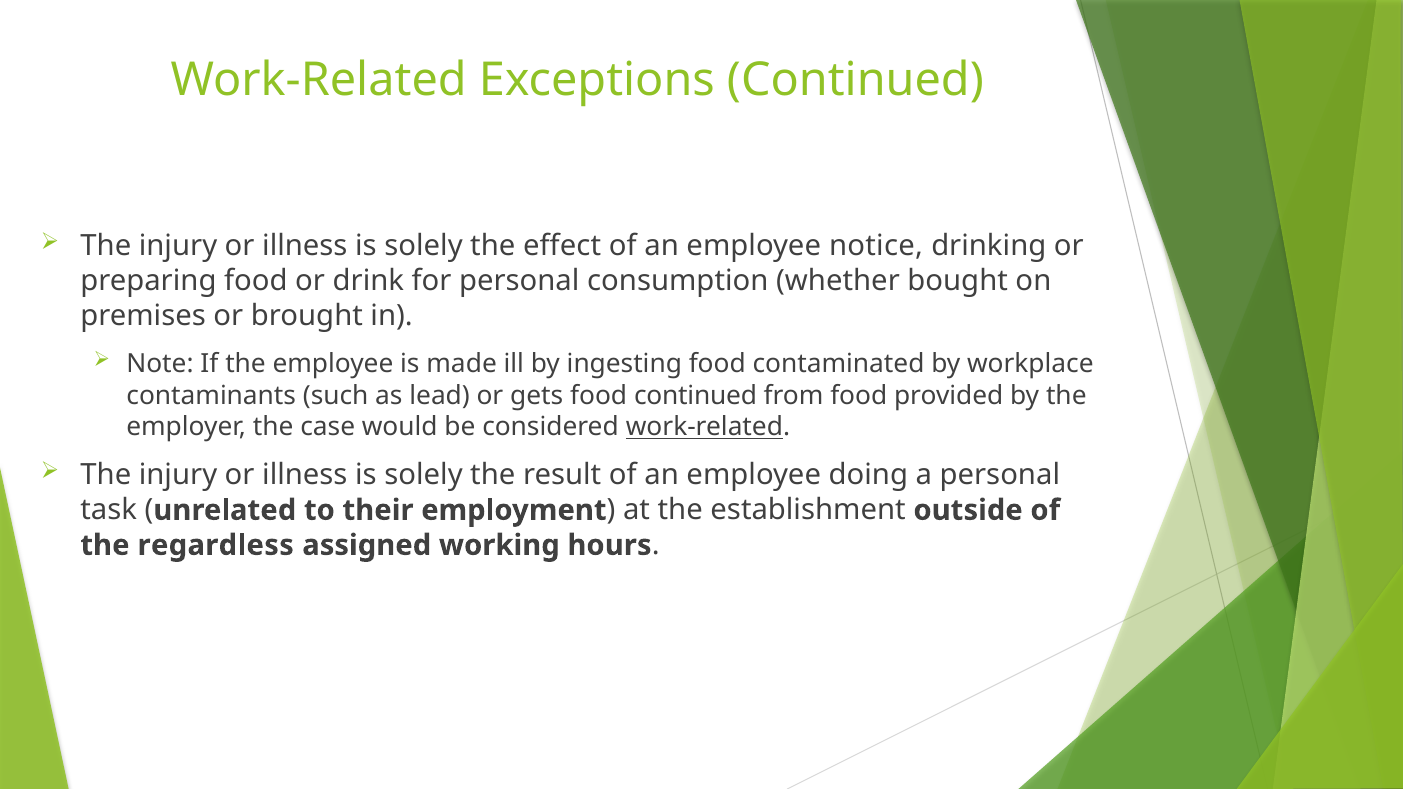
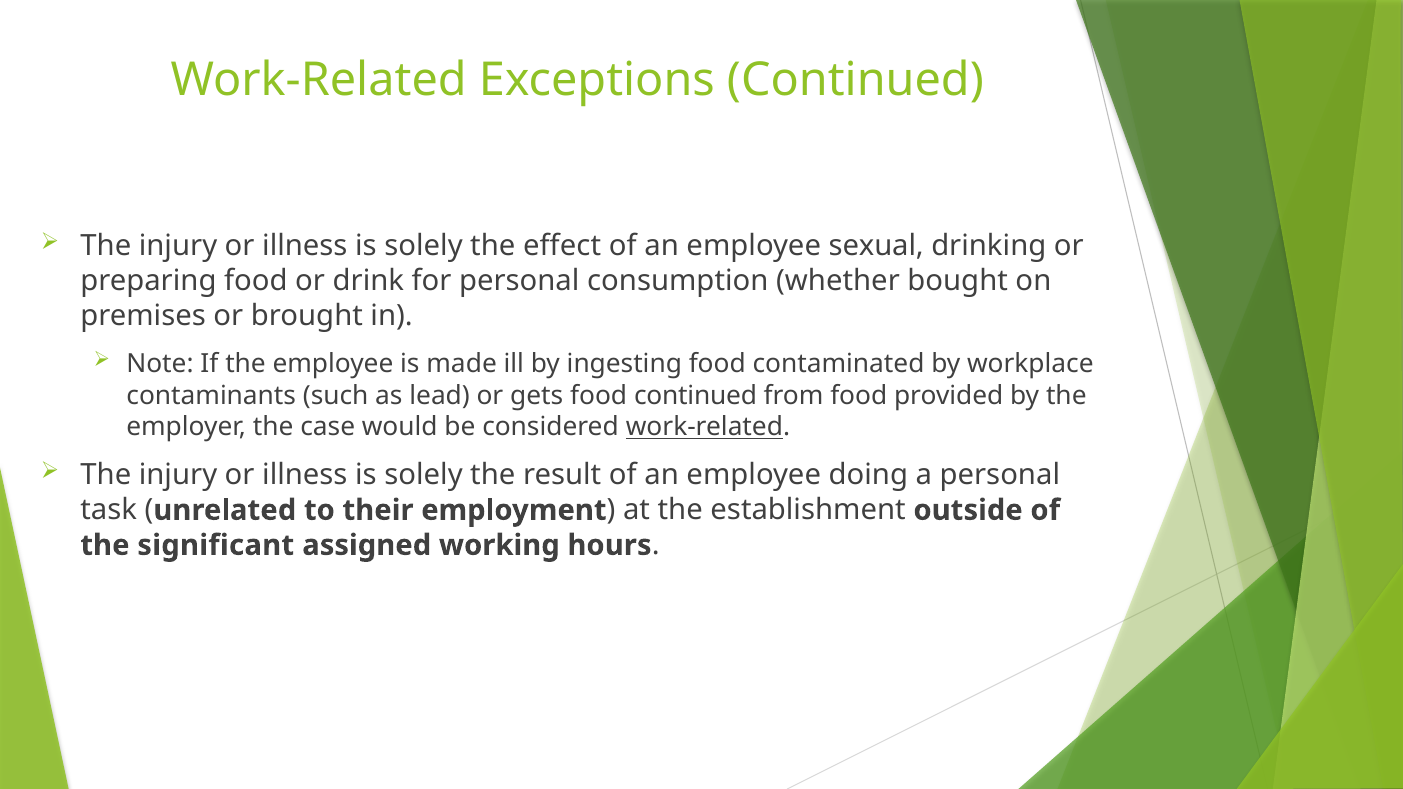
notice: notice -> sexual (876, 246)
regardless: regardless -> significant (216, 545)
